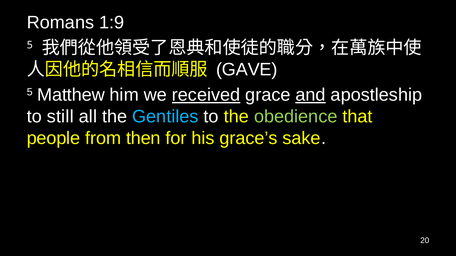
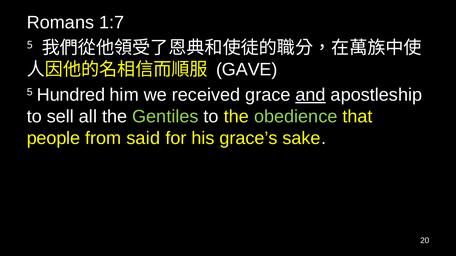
1:9: 1:9 -> 1:7 (112, 23)
Matthew: Matthew -> Hundred (71, 95)
received underline: present -> none (206, 95)
still: still -> sell (60, 117)
Gentiles colour: light blue -> light green (165, 117)
then: then -> said (143, 138)
